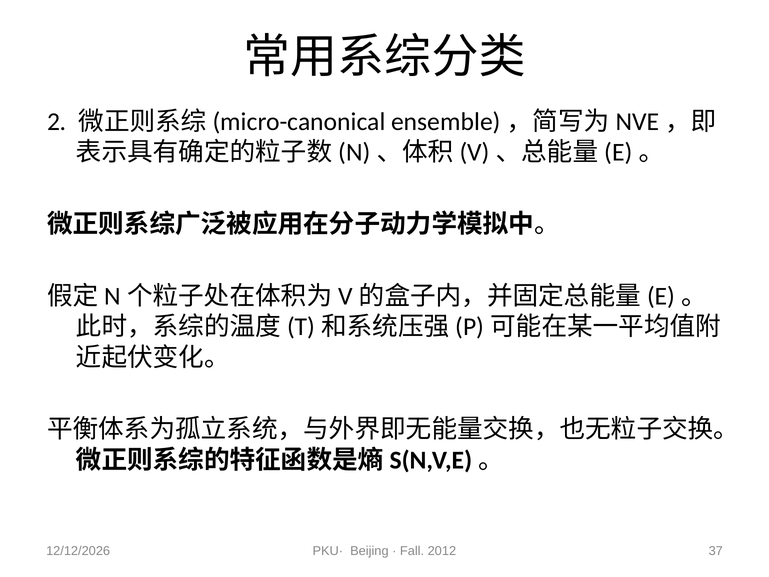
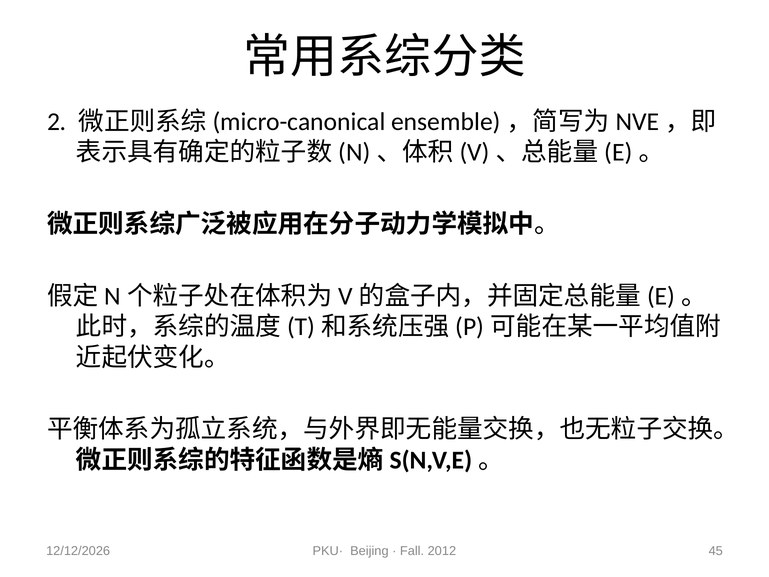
37: 37 -> 45 (716, 551)
